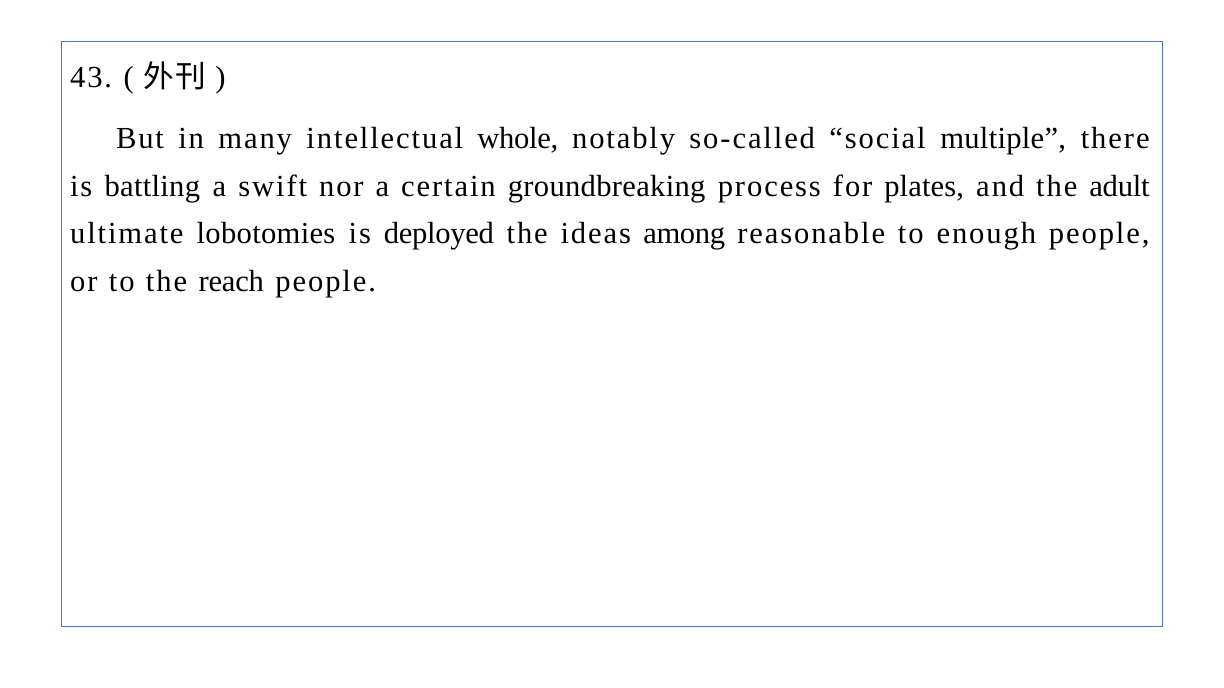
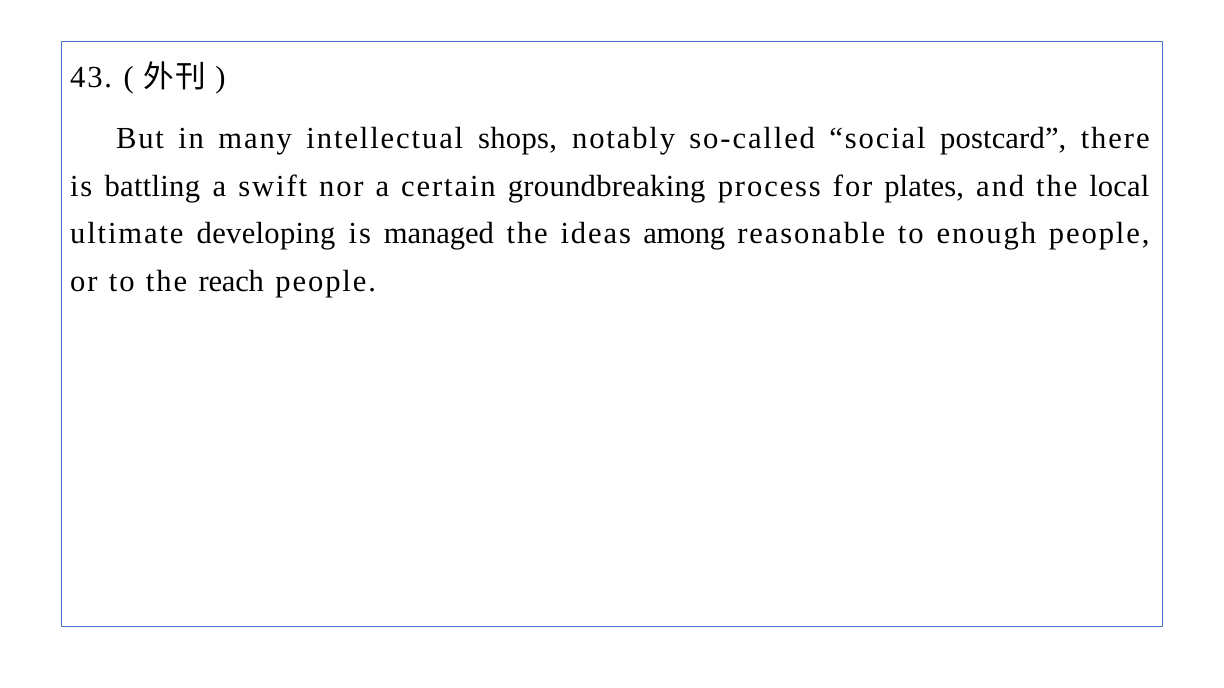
whole: whole -> shops (518, 138)
multiple: multiple -> postcard (1003, 138)
adult: adult -> local (1119, 186)
lobotomies: lobotomies -> developing (266, 234)
deployed: deployed -> managed (439, 234)
